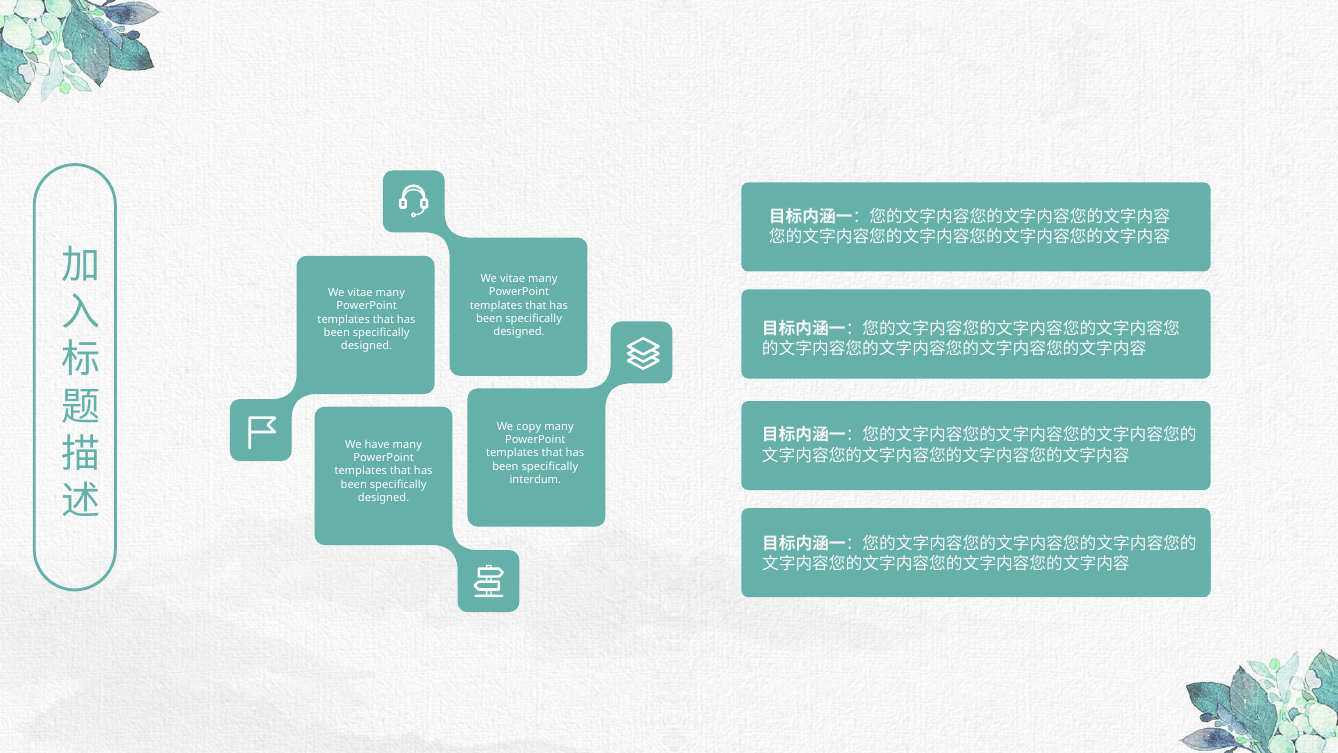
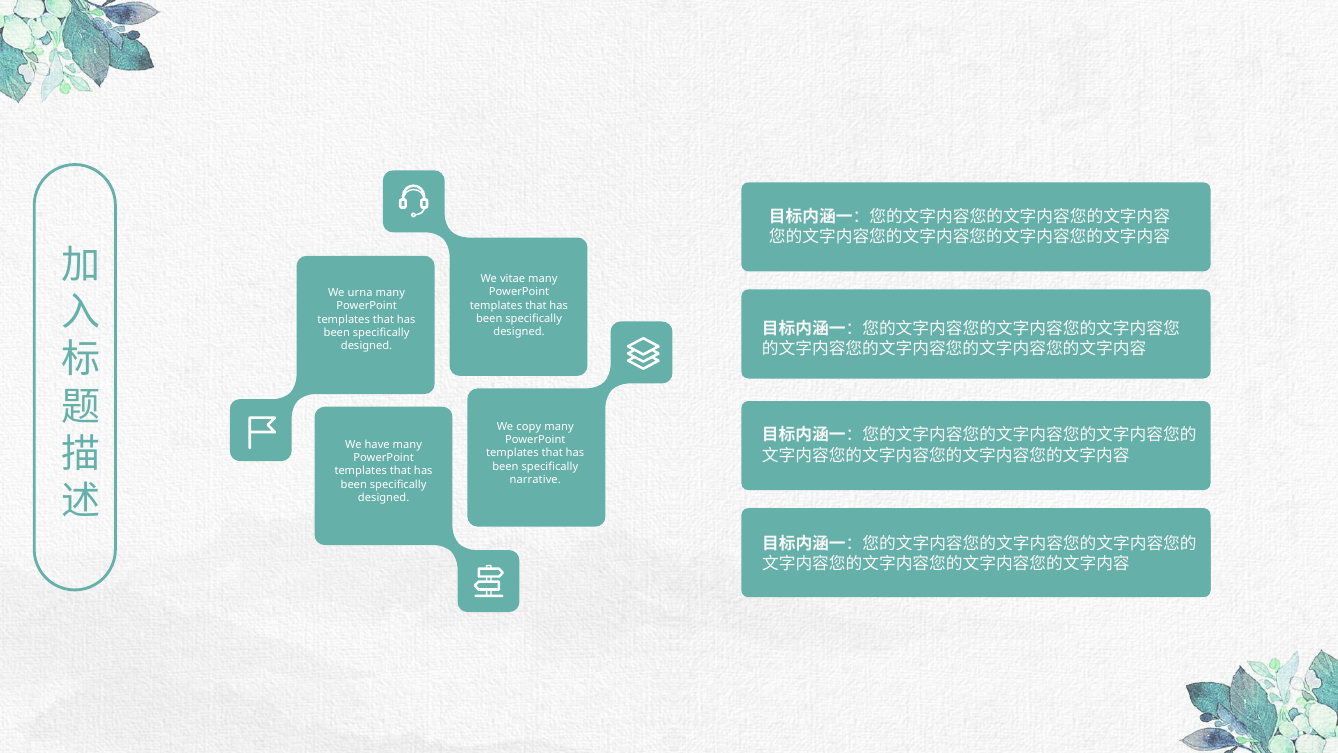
vitae: vitae -> urna (360, 293)
interdum: interdum -> narrative (535, 480)
